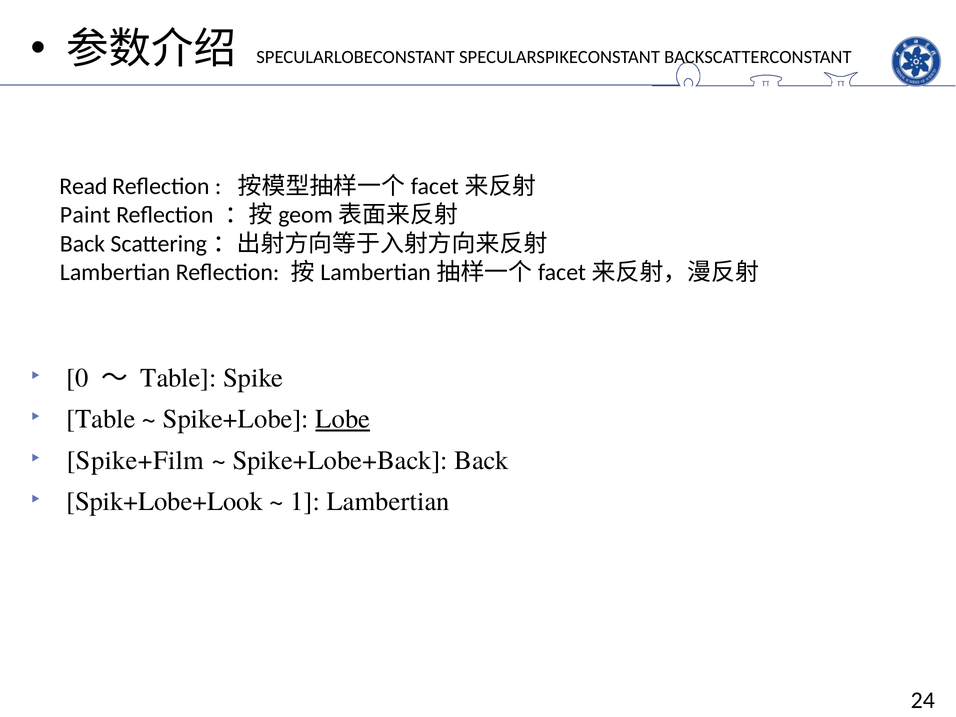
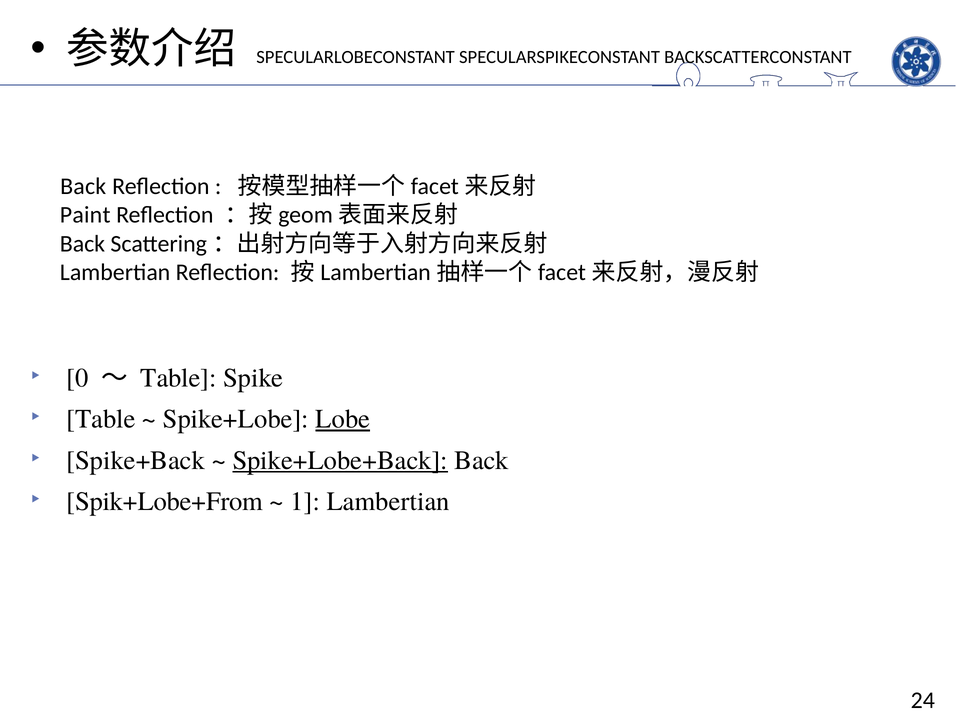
Read: Read -> Back (83, 186)
Spike+Film: Spike+Film -> Spike+Back (136, 460)
Spike+Lobe+Back underline: none -> present (340, 460)
Spik+Lobe+Look: Spik+Lobe+Look -> Spik+Lobe+From (165, 502)
